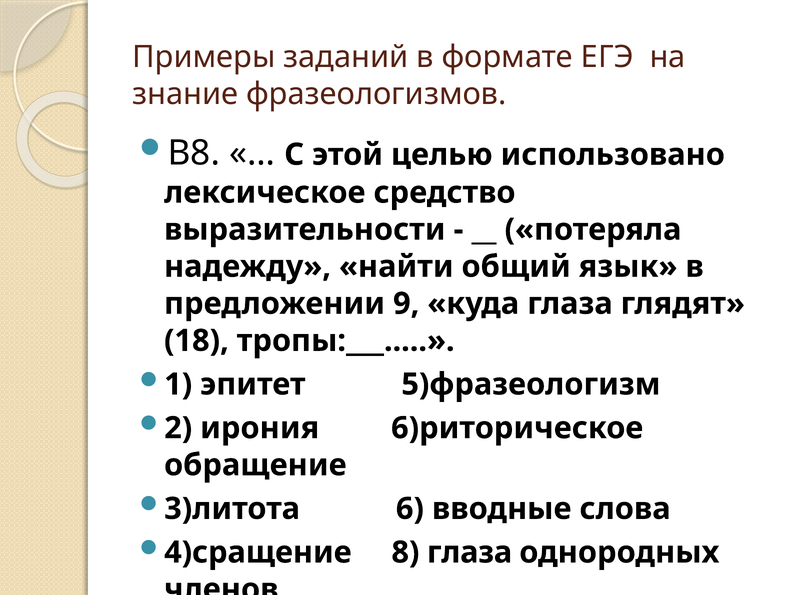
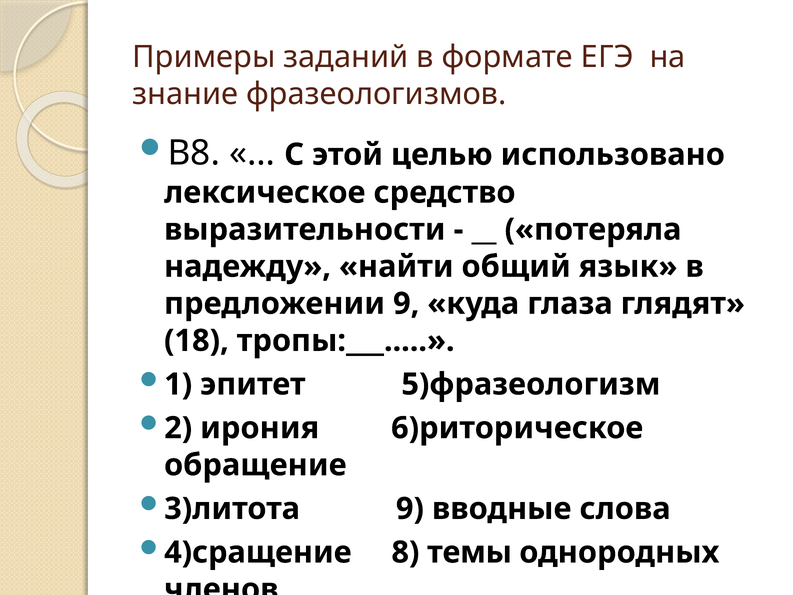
3)литота 6: 6 -> 9 (410, 509)
8 глаза: глаза -> темы (470, 552)
